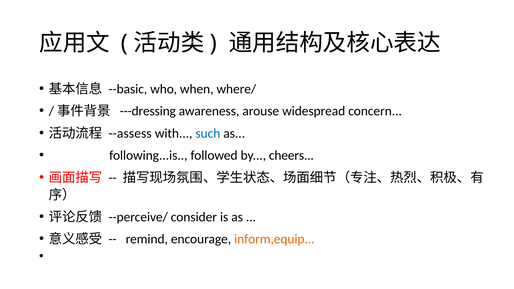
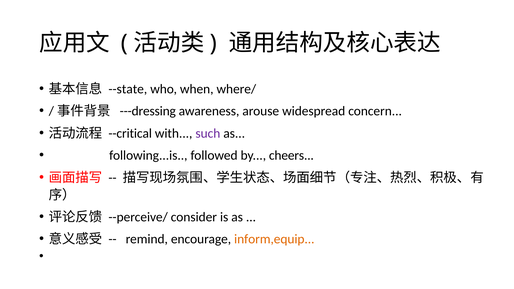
--basic: --basic -> --state (128, 89)
--assess: --assess -> --critical (130, 133)
such colour: blue -> purple (208, 133)
